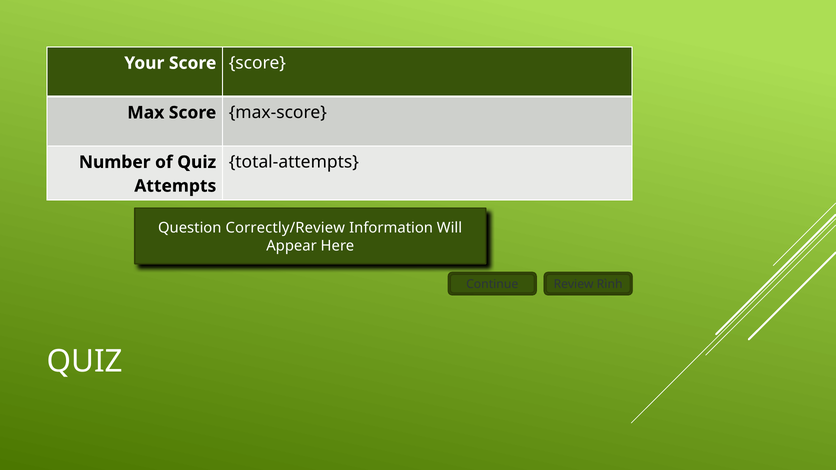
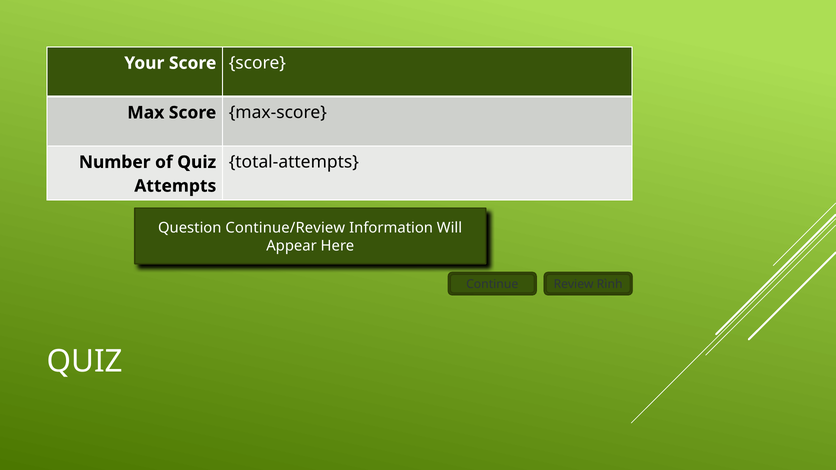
Correctly/Review: Correctly/Review -> Continue/Review (285, 228)
